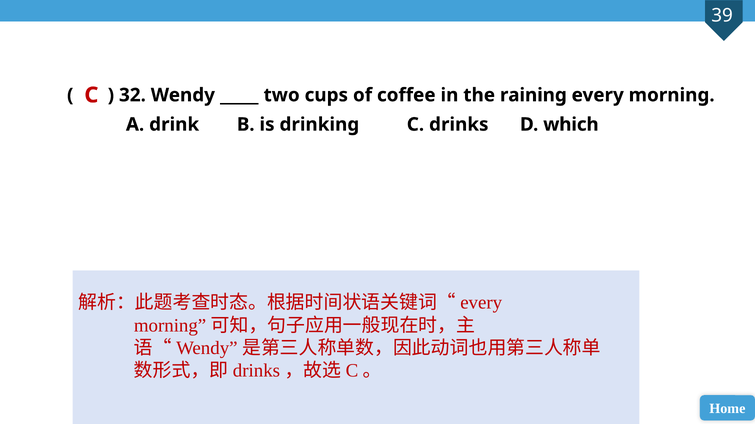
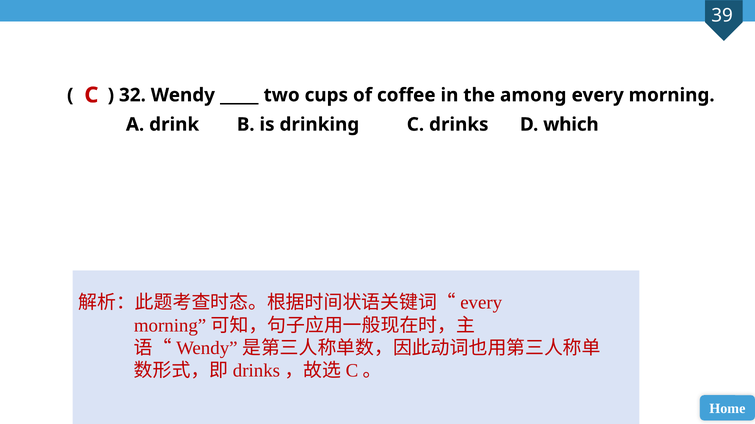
raining: raining -> among (533, 95)
